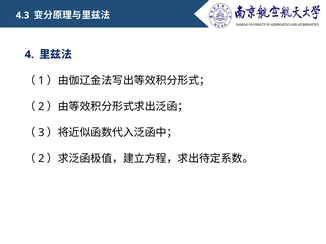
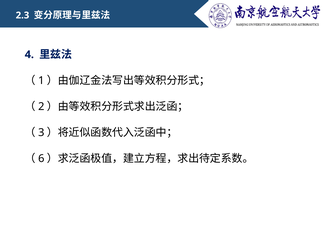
4.3: 4.3 -> 2.3 (22, 15)
2: 2 -> 6 (41, 159)
